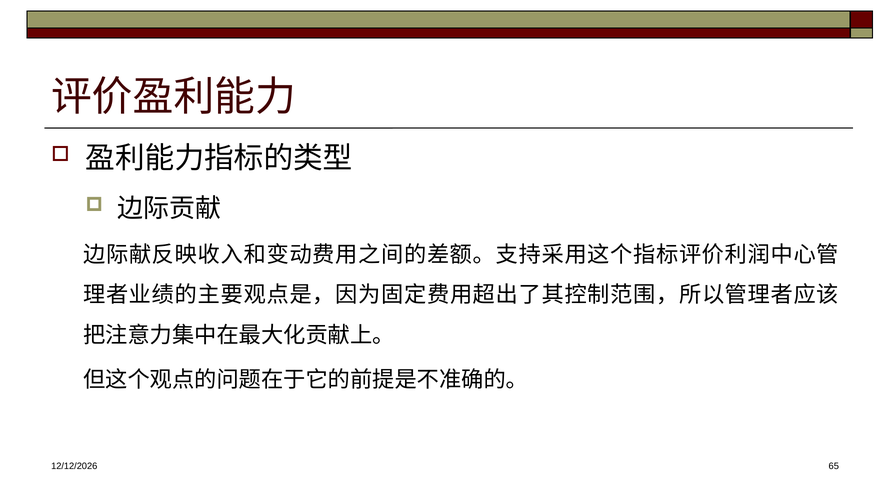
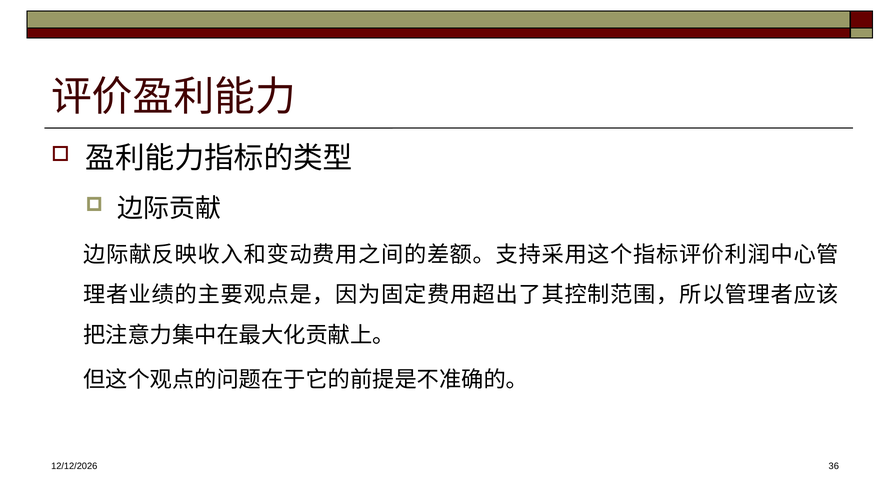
65: 65 -> 36 (834, 466)
